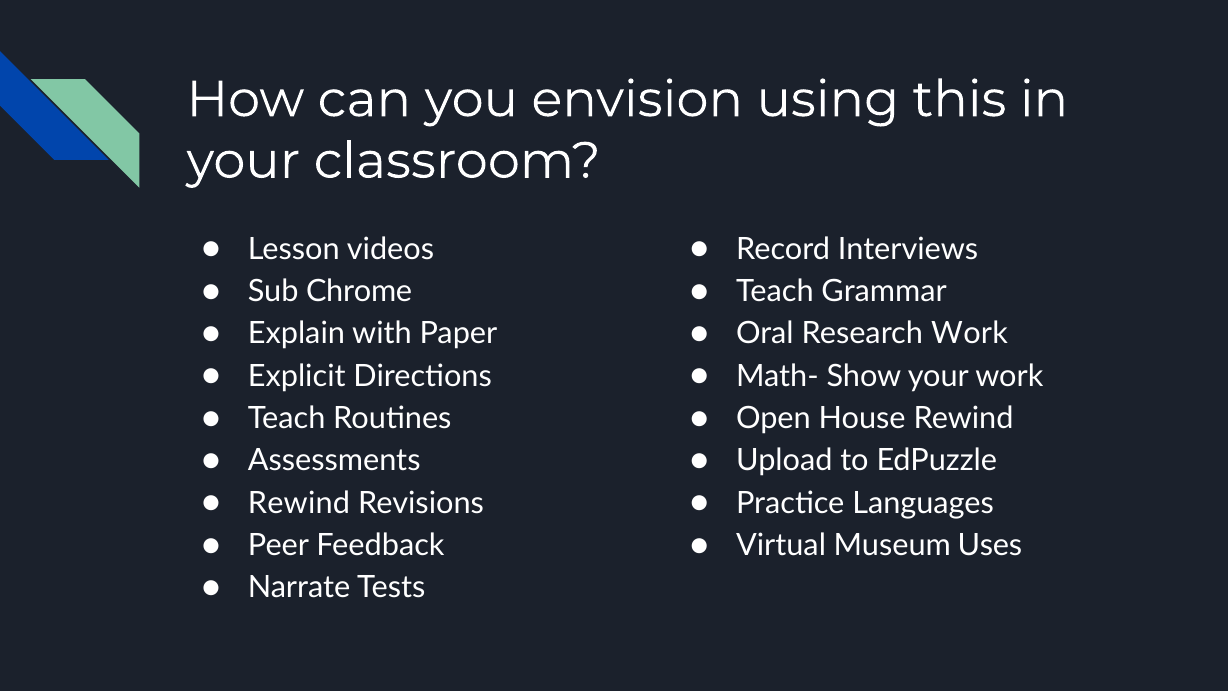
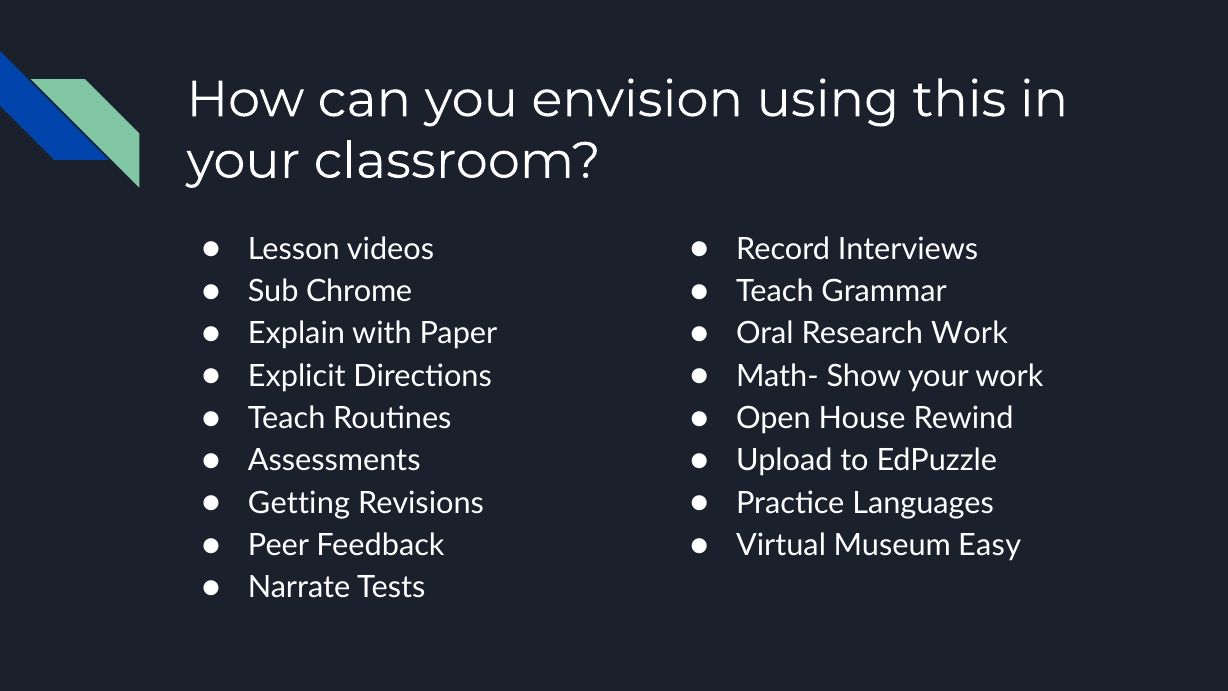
Rewind: Rewind -> Getting (299, 503)
Uses: Uses -> Easy (990, 545)
